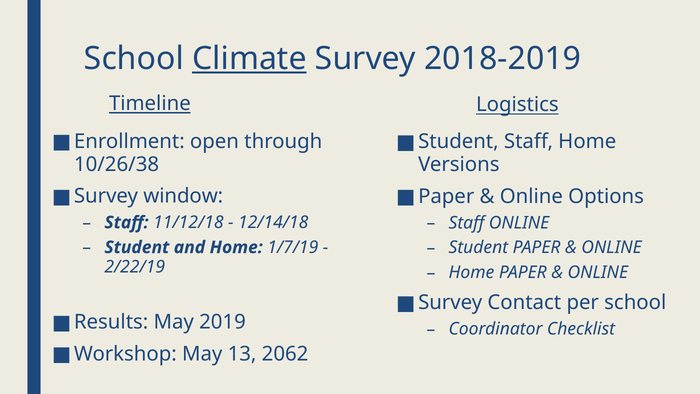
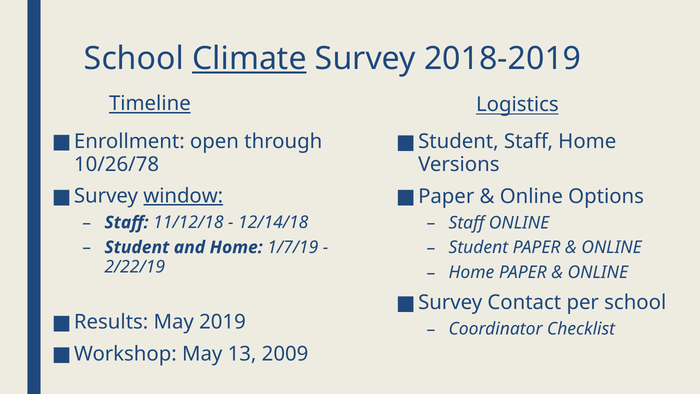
10/26/38: 10/26/38 -> 10/26/78 (117, 164)
window underline: none -> present (183, 196)
2062: 2062 -> 2009 (285, 354)
